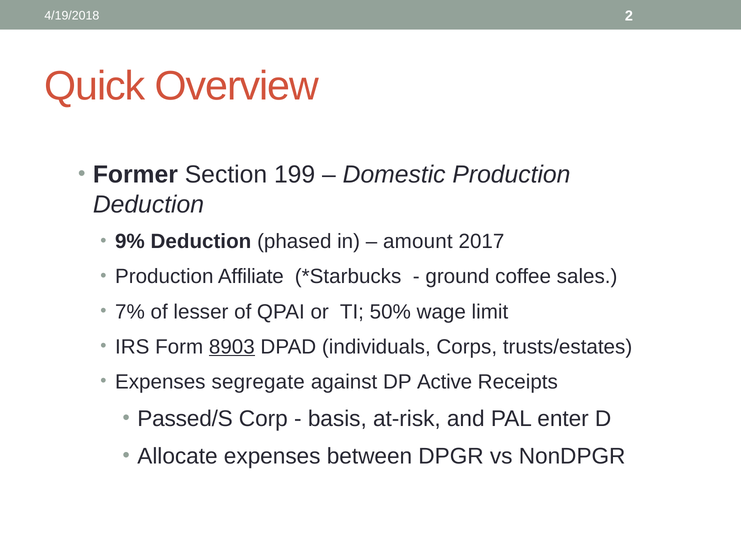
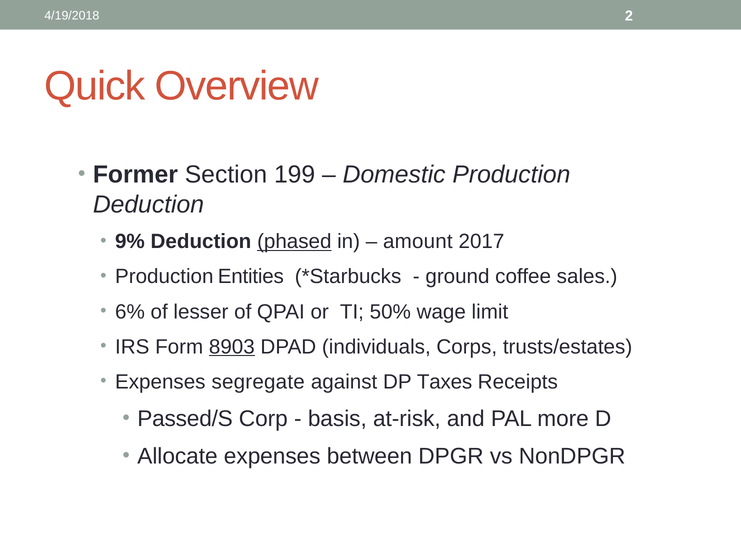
phased underline: none -> present (294, 241)
Affiliate: Affiliate -> Entities (251, 277)
7%: 7% -> 6% (130, 312)
Active: Active -> Taxes (445, 382)
enter: enter -> more (563, 418)
